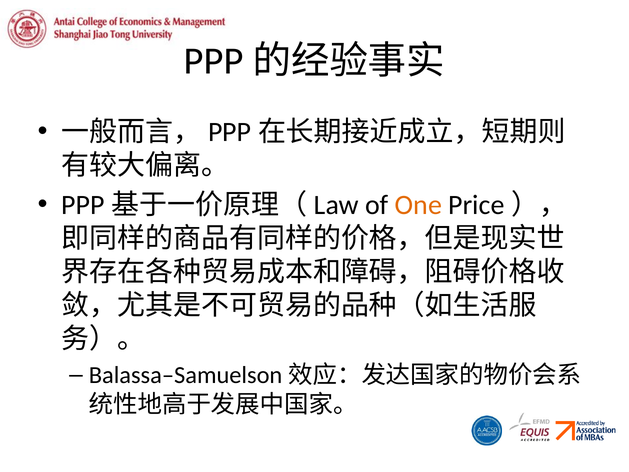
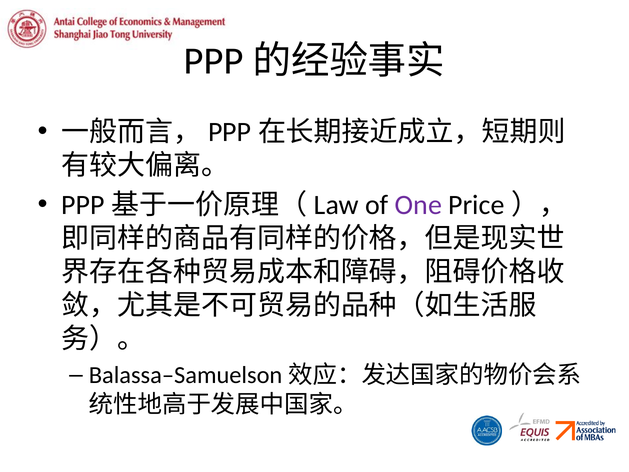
One colour: orange -> purple (418, 205)
